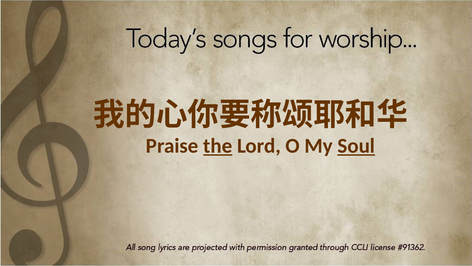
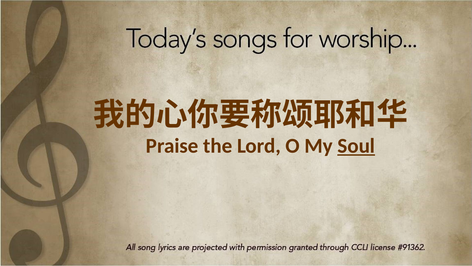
the underline: present -> none (218, 146)
